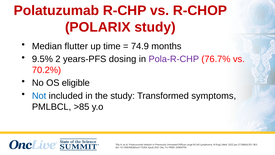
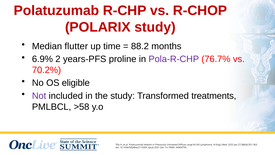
74.9: 74.9 -> 88.2 (140, 46)
9.5%: 9.5% -> 6.9% (42, 59)
dosing: dosing -> proline (123, 59)
Not colour: blue -> purple (39, 96)
symptoms: symptoms -> treatments (214, 96)
>85: >85 -> >58 (81, 107)
